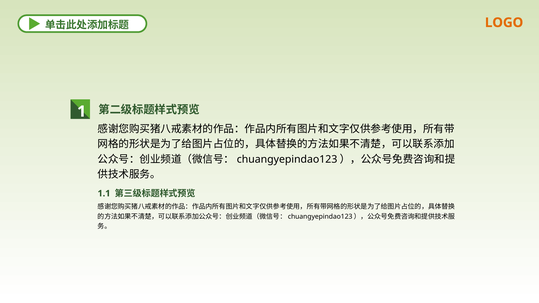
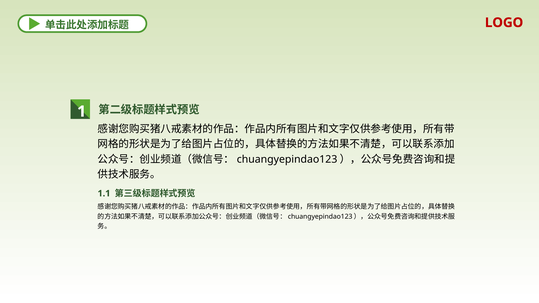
LOGO colour: orange -> red (504, 23)
